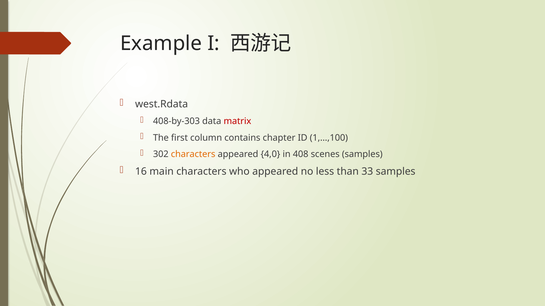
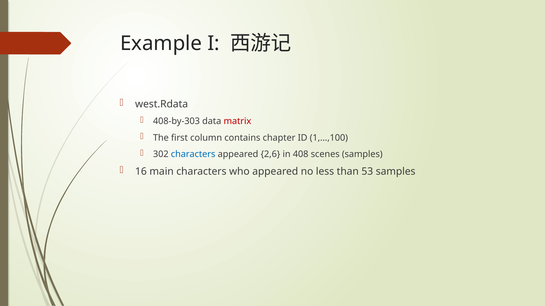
characters colour: orange -> blue (193, 155)
4,0: 4,0 -> 2,6 (270, 155)
33: 33 -> 53 (367, 172)
